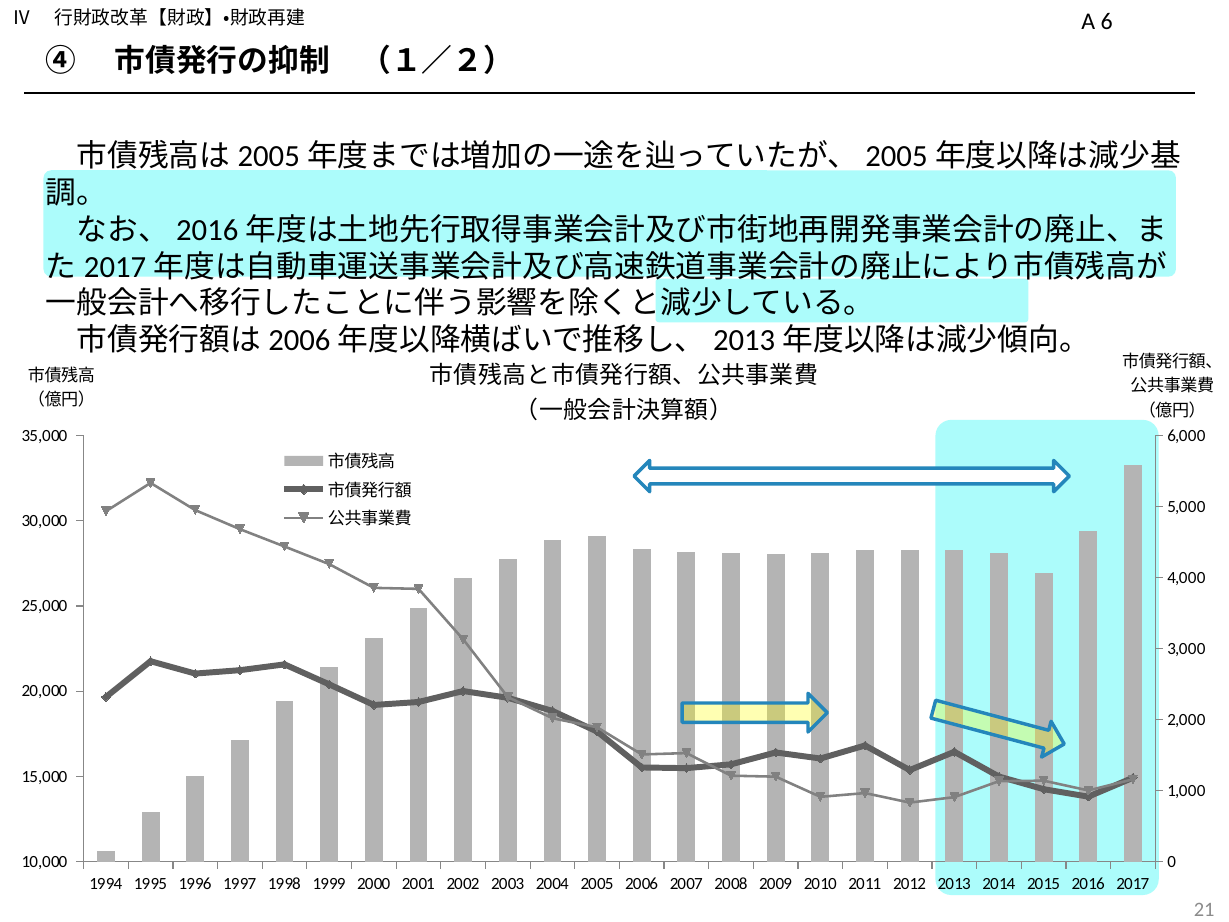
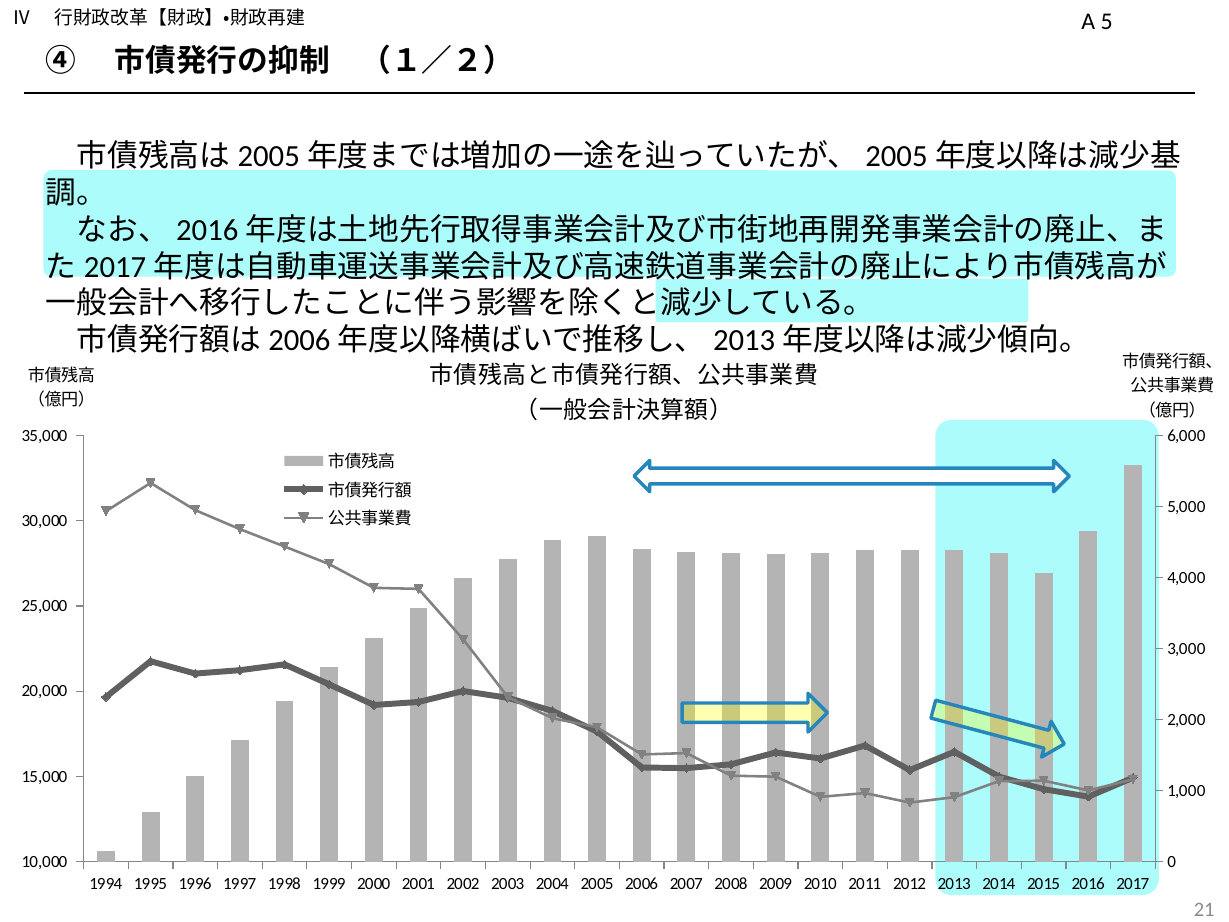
6: 6 -> 5 (1107, 22)
